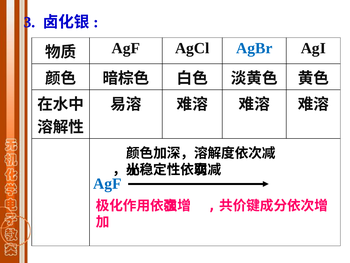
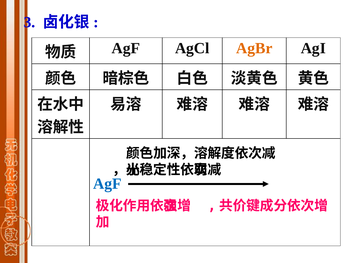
AgBr colour: blue -> orange (254, 48)
